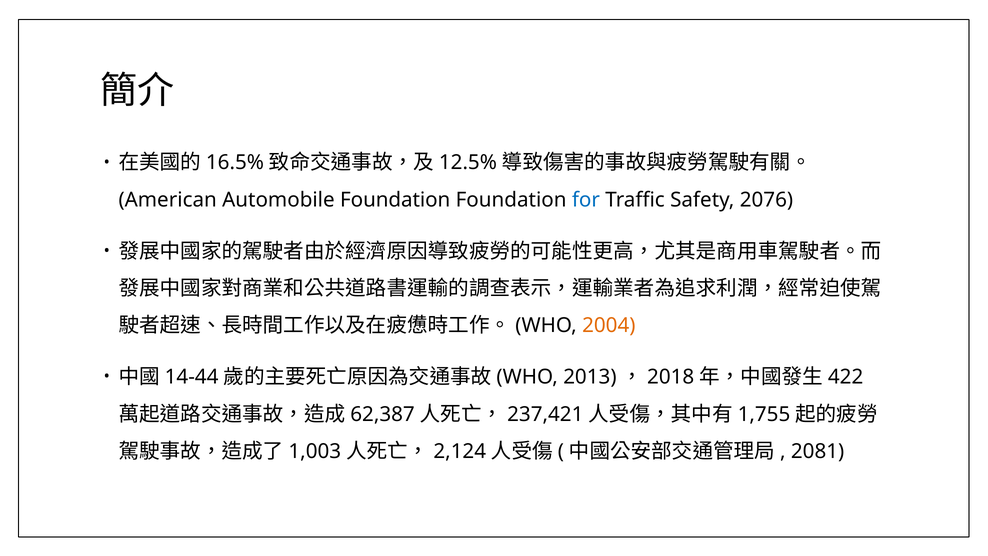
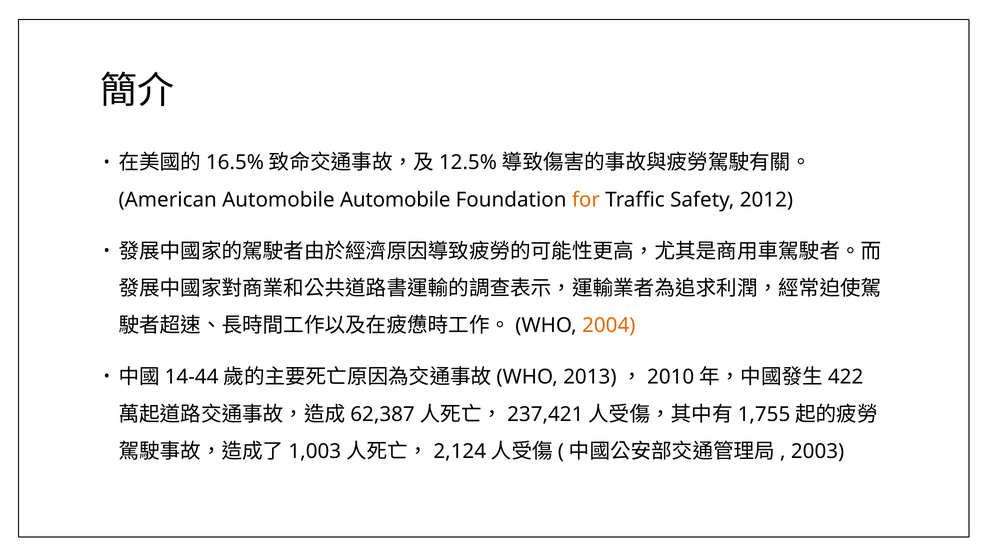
Automobile Foundation: Foundation -> Automobile (395, 200)
for colour: blue -> orange (586, 200)
2076: 2076 -> 2012 (766, 200)
2018: 2018 -> 2010 (671, 377)
2081: 2081 -> 2003 (818, 451)
